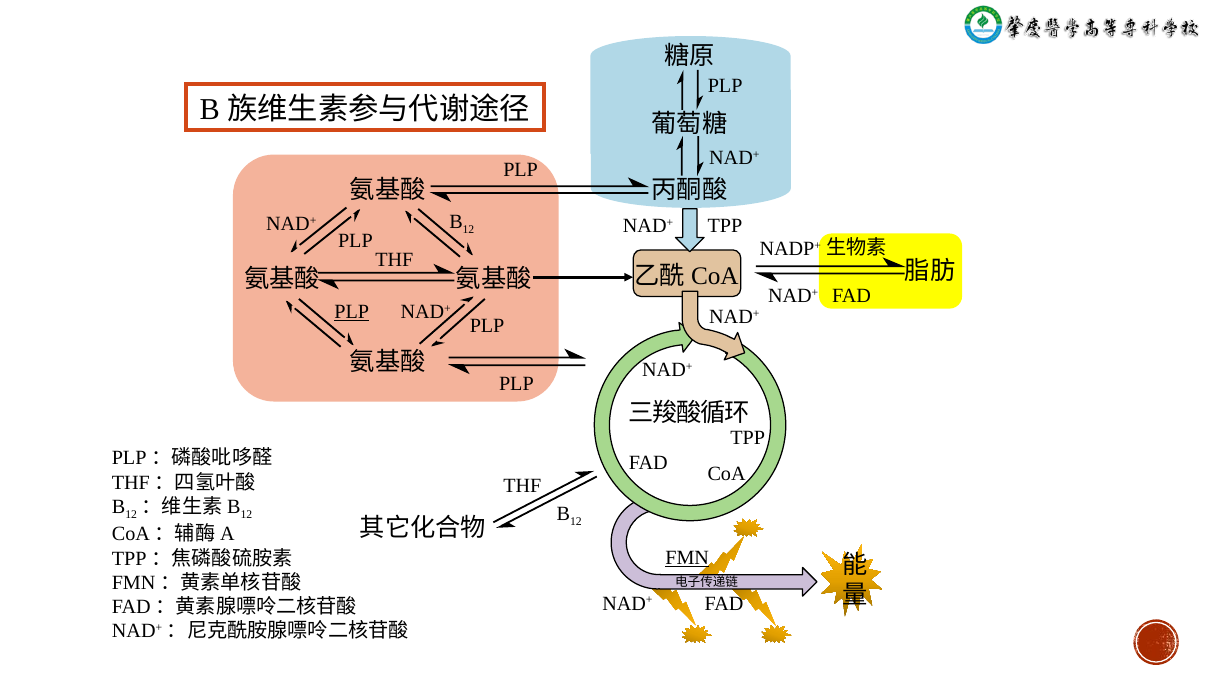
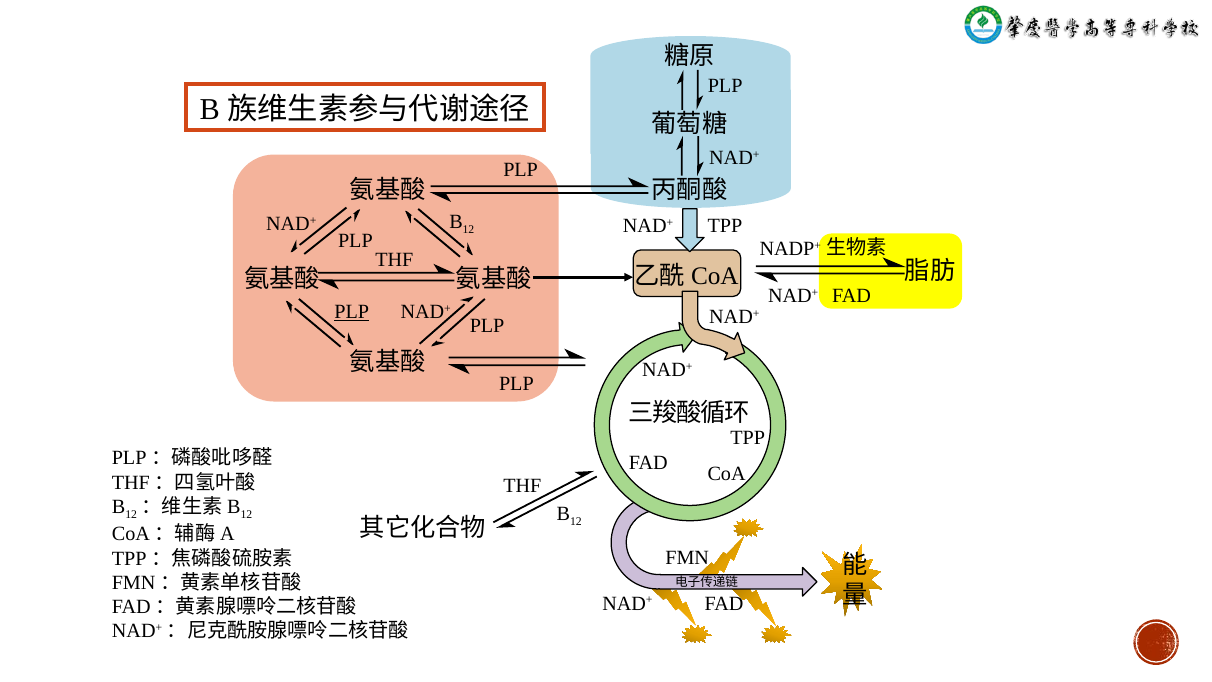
FMN underline: present -> none (687, 557)
